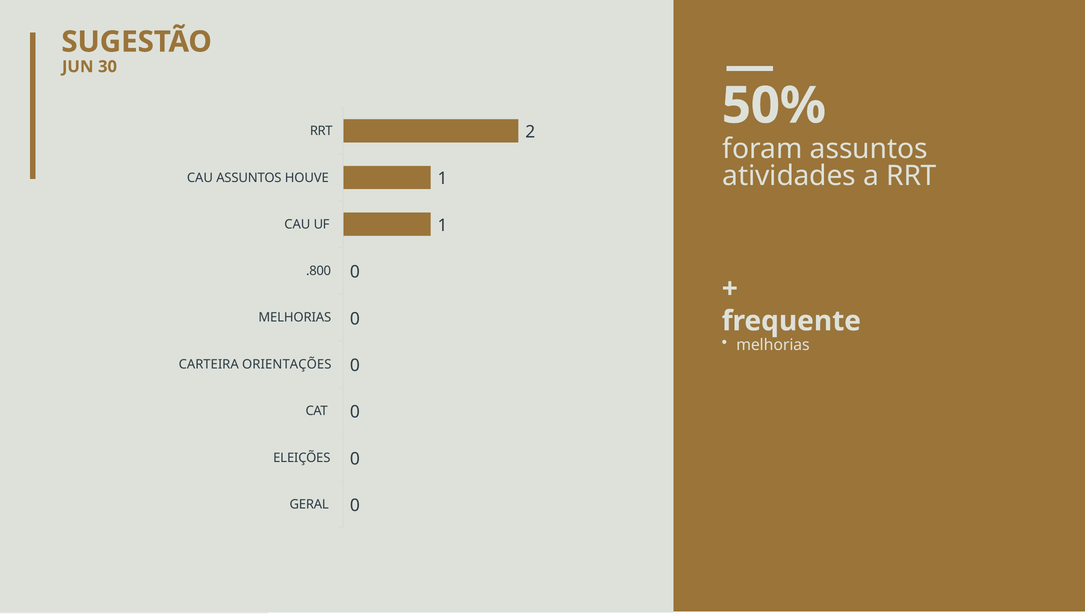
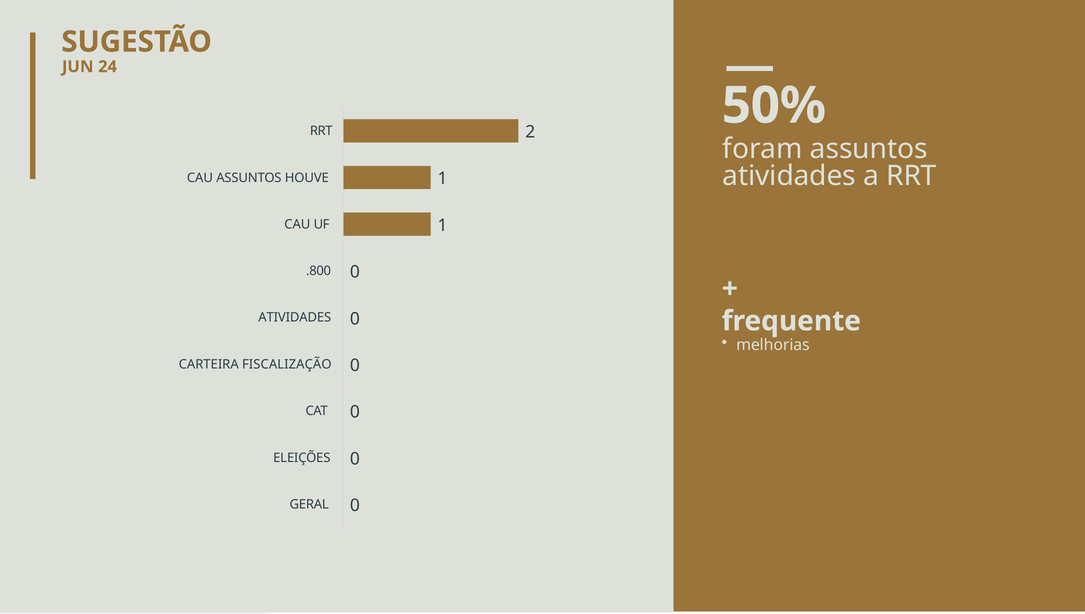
30: 30 -> 24 (108, 67)
MELHORIAS: MELHORIAS -> ATIVIDADES (295, 318)
ORIENTAÇÕES: ORIENTAÇÕES -> FISCALIZAÇÃO (287, 365)
